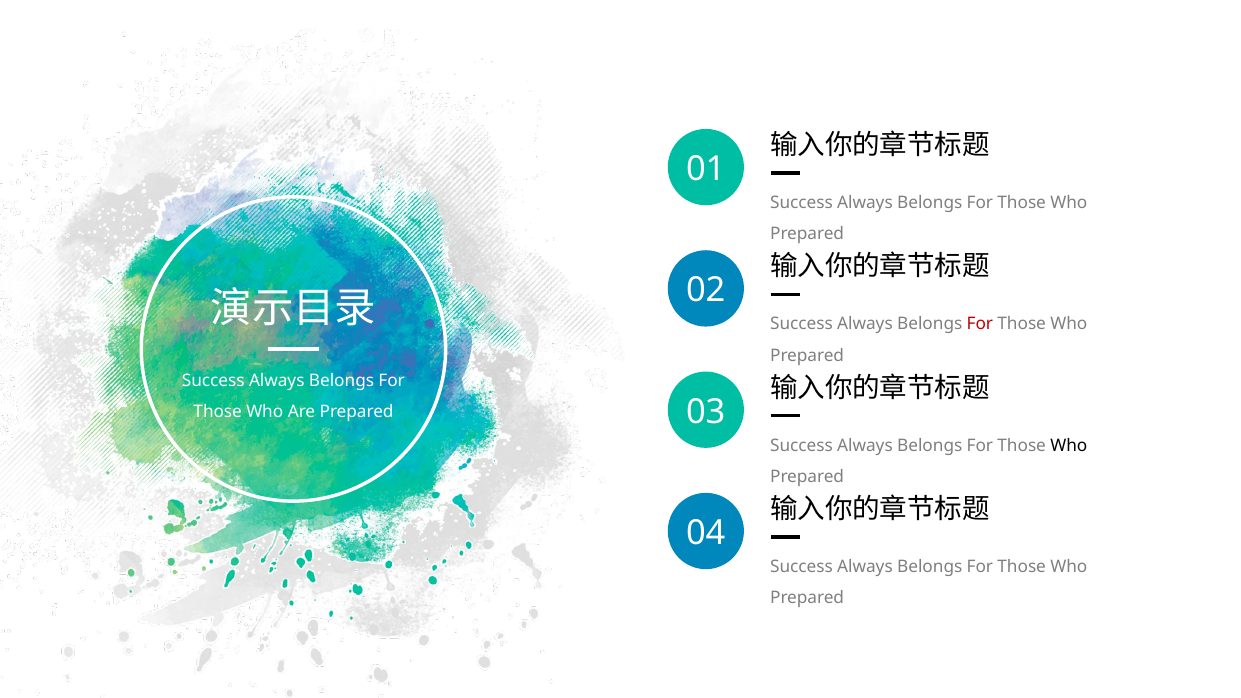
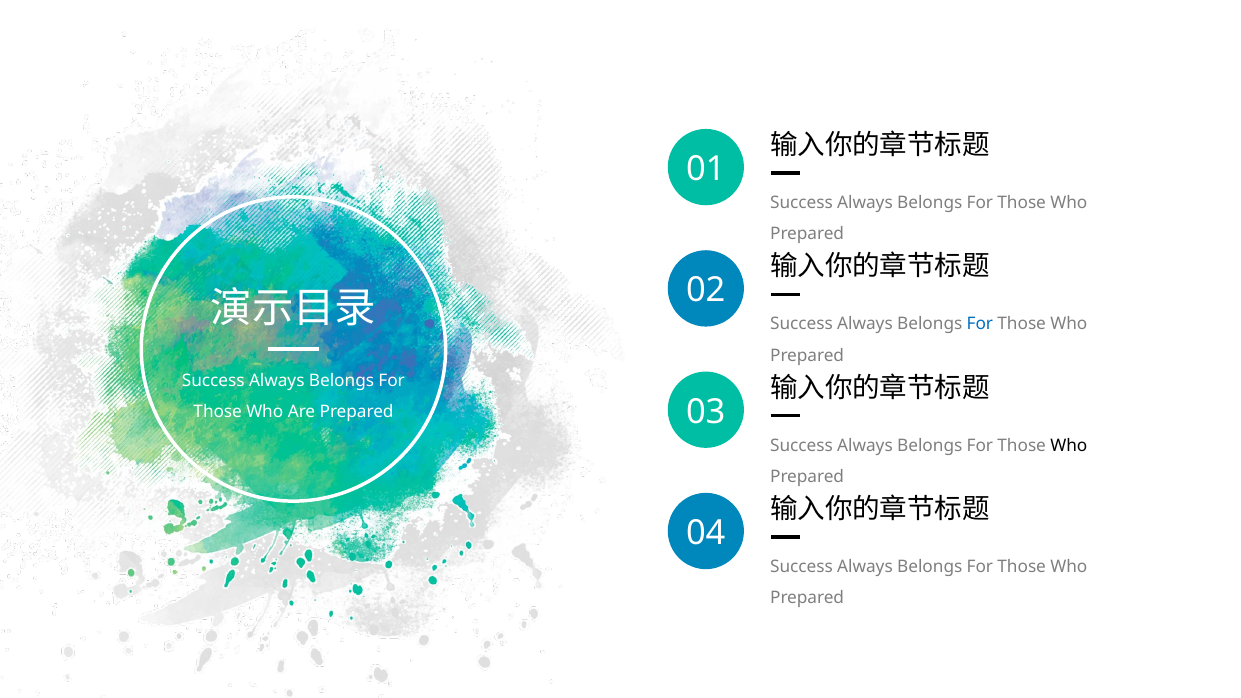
For colour: red -> blue (980, 324)
